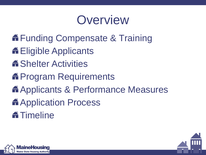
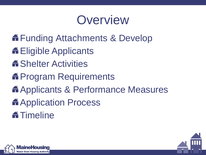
Compensate: Compensate -> Attachments (82, 38)
Training: Training -> Develop (136, 38)
